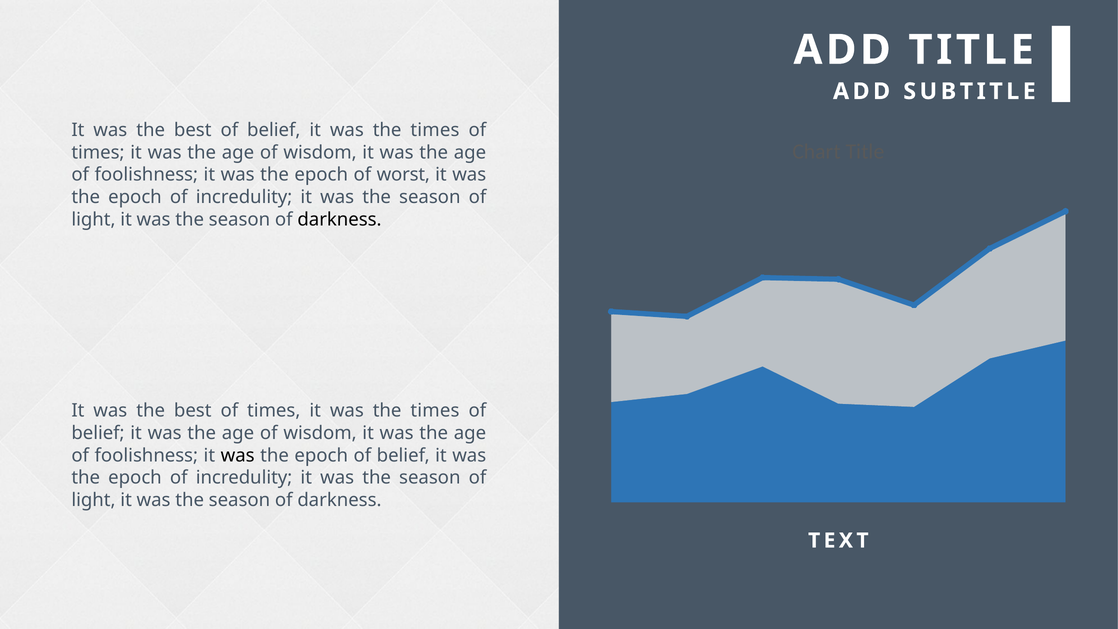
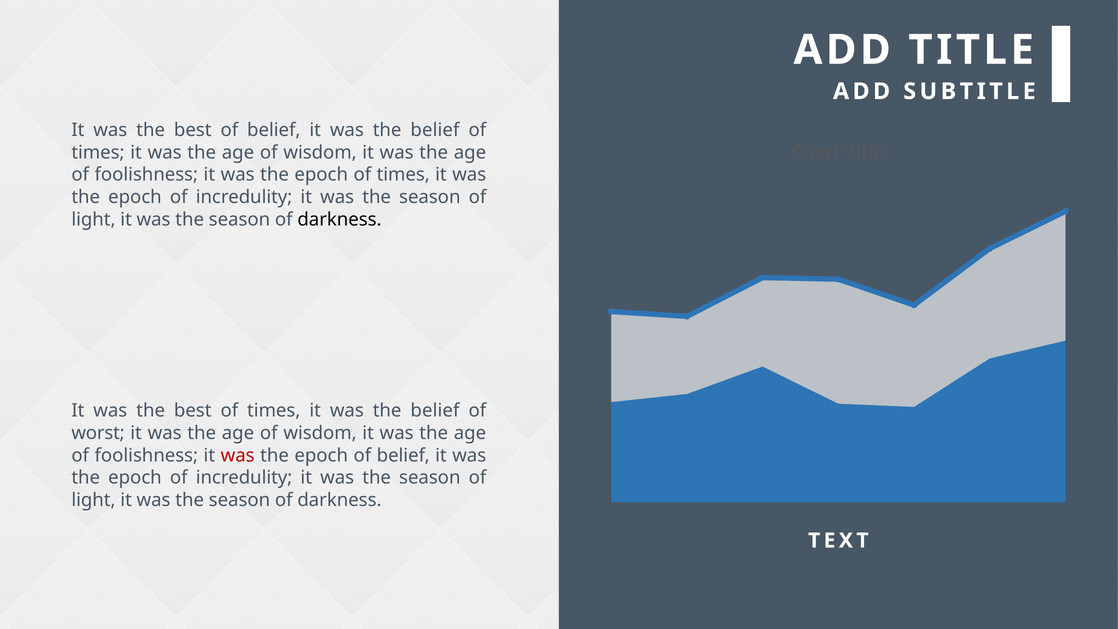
times: times -> belief (435, 130)
epoch of worst: worst -> times (403, 175)
times: times -> belief (435, 411)
belief: belief -> worst (98, 433)
was colour: black -> red (238, 455)
